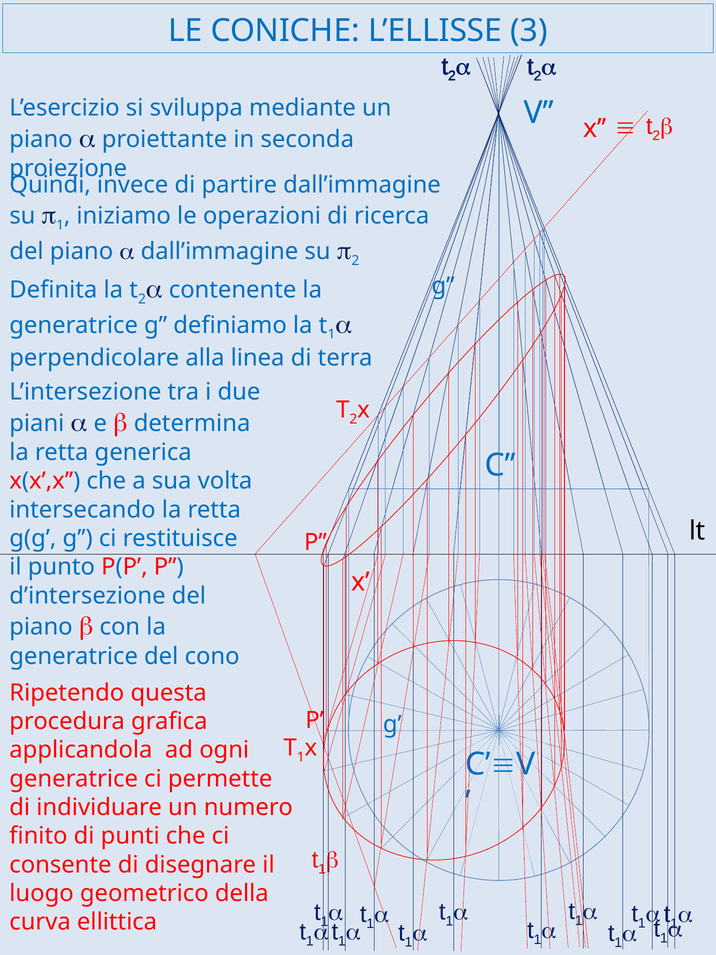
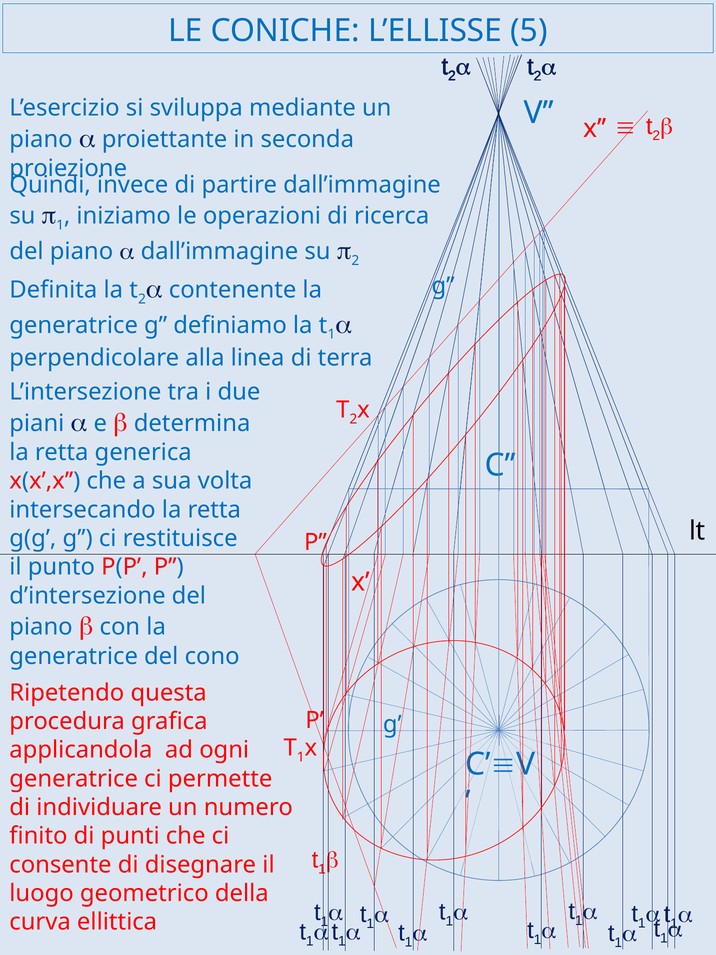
3: 3 -> 5 (529, 31)
